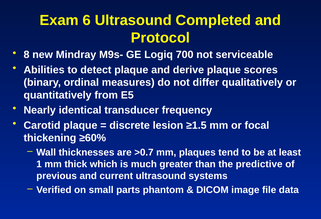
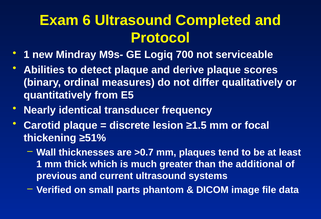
8: 8 -> 1 (27, 55)
≥60%: ≥60% -> ≥51% (93, 138)
predictive: predictive -> additional (259, 164)
